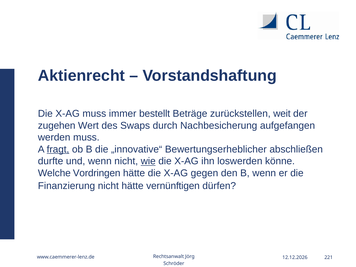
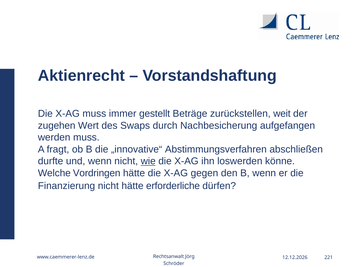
bestellt: bestellt -> gestellt (155, 114)
fragt underline: present -> none (58, 149)
Bewertungserheblicher: Bewertungserheblicher -> Abstimmungsverfahren (216, 149)
vernünftigen: vernünftigen -> erforderliche (173, 186)
